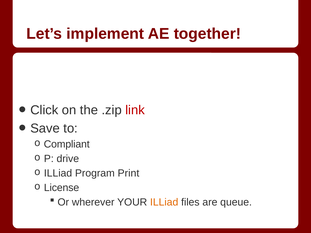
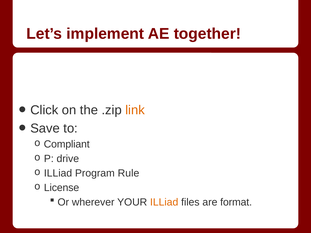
link colour: red -> orange (135, 110)
Print: Print -> Rule (129, 173)
queue: queue -> format (236, 202)
